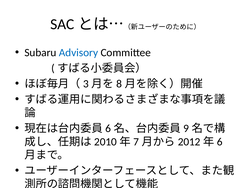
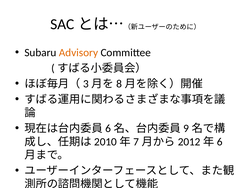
Advisory colour: blue -> orange (78, 53)
